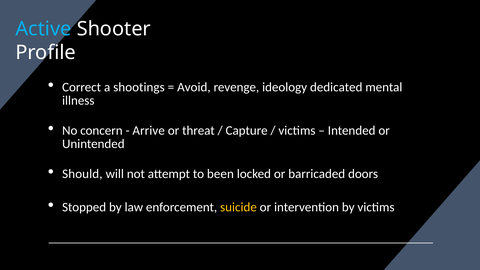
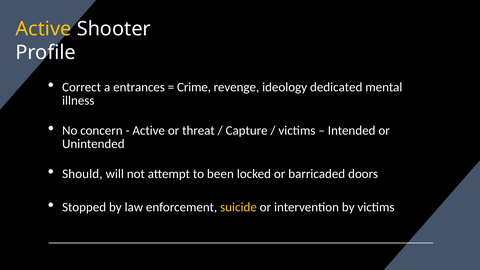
Active colour: light blue -> yellow (43, 29)
shootings: shootings -> entrances (139, 87)
Avoid: Avoid -> Crime (194, 87)
Arrive: Arrive -> Active (149, 131)
